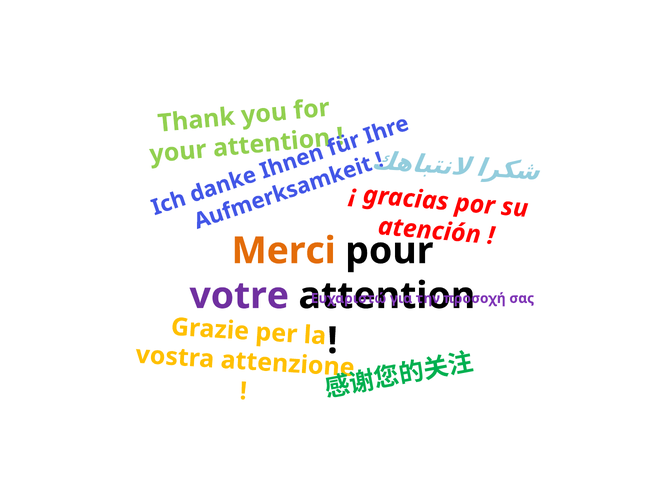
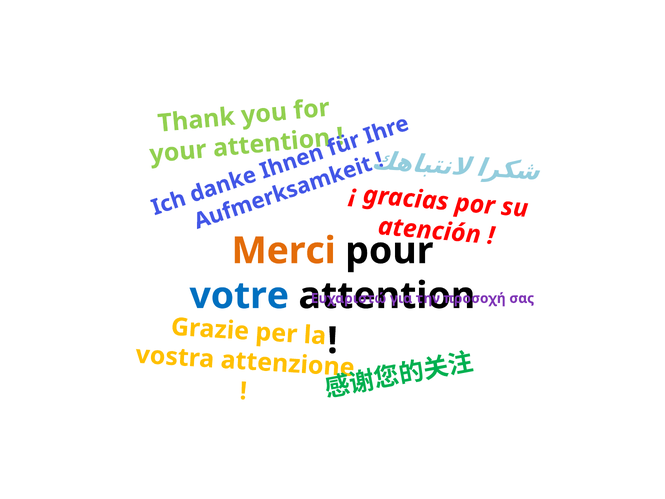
votre colour: purple -> blue (239, 296)
